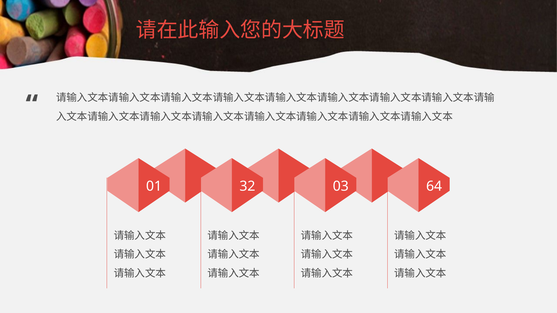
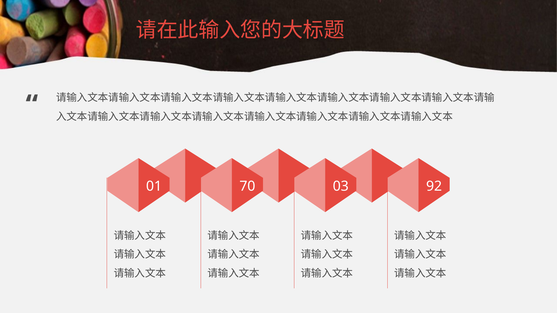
32: 32 -> 70 (247, 186)
64: 64 -> 92 (434, 186)
